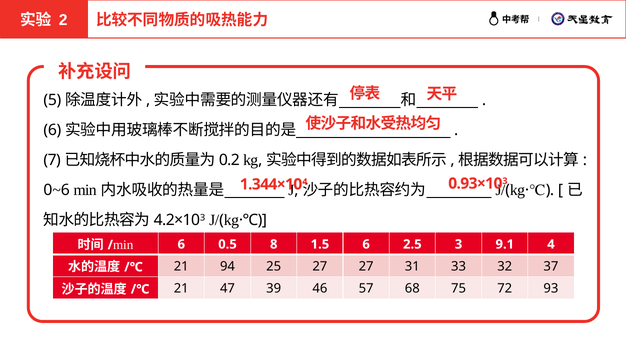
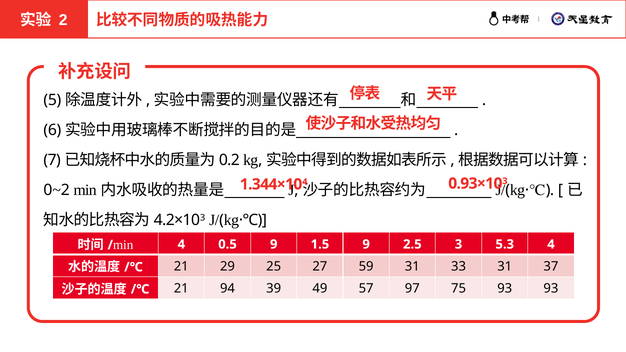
6: 6 -> 2 (65, 190)
6: 6 -> 4 (181, 244)
0.5 8: 8 -> 9 (274, 244)
1.5 6: 6 -> 9 (366, 244)
9.1: 9.1 -> 5.3 (505, 244)
94: 94 -> 29 (227, 267)
27 27: 27 -> 59 (366, 267)
33 32: 32 -> 31 (505, 267)
47: 47 -> 94 (227, 289)
46: 46 -> 49 (320, 289)
68: 68 -> 97 (412, 289)
75 72: 72 -> 93 (505, 289)
